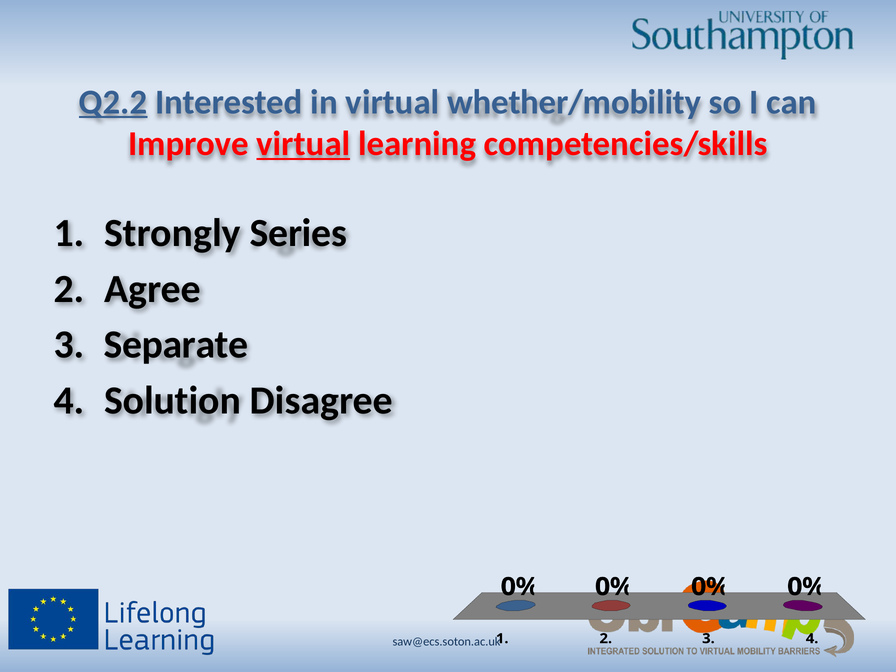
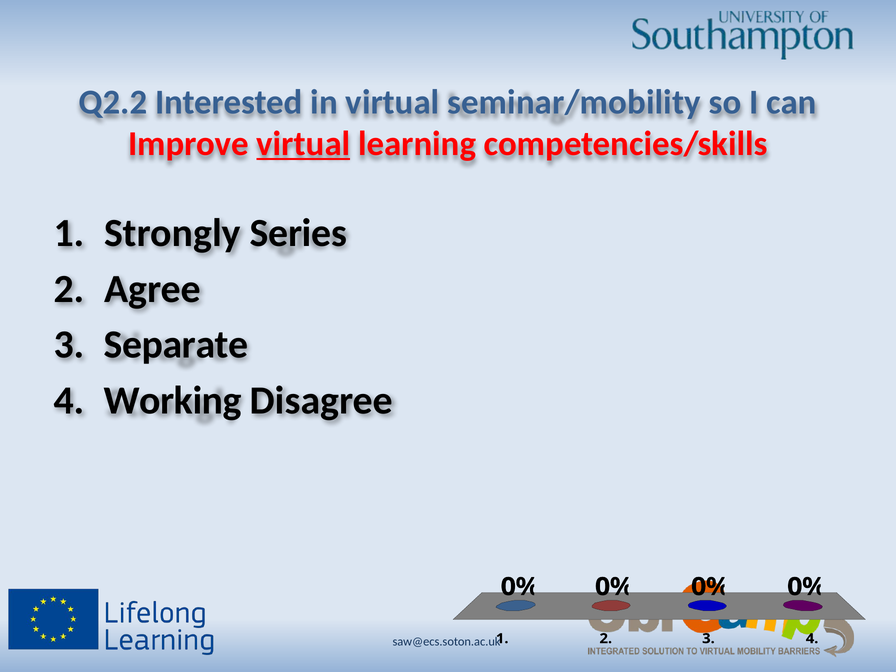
Q2.2 underline: present -> none (113, 102)
whether/mobility: whether/mobility -> seminar/mobility (574, 102)
Solution: Solution -> Working (173, 400)
